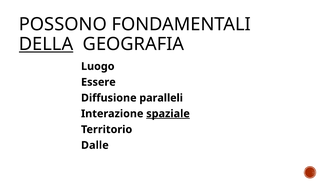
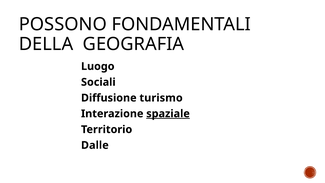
DELLA underline: present -> none (46, 44)
Essere: Essere -> Sociali (98, 82)
paralleli: paralleli -> turismo (161, 98)
